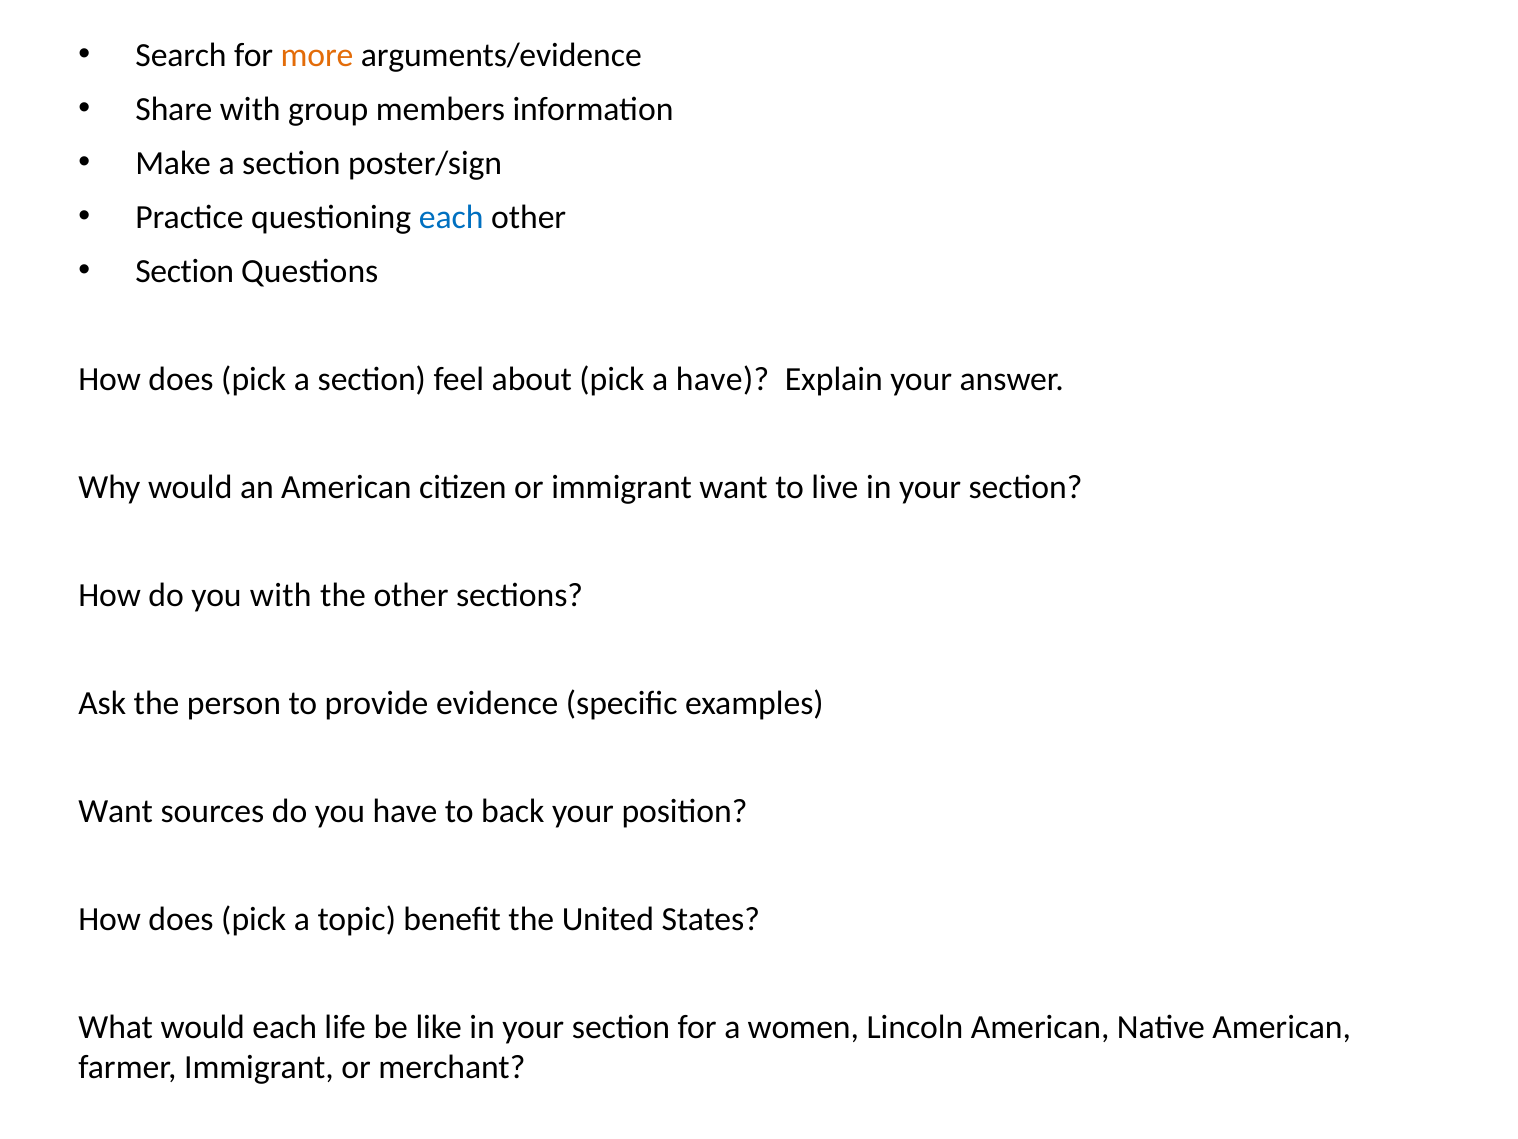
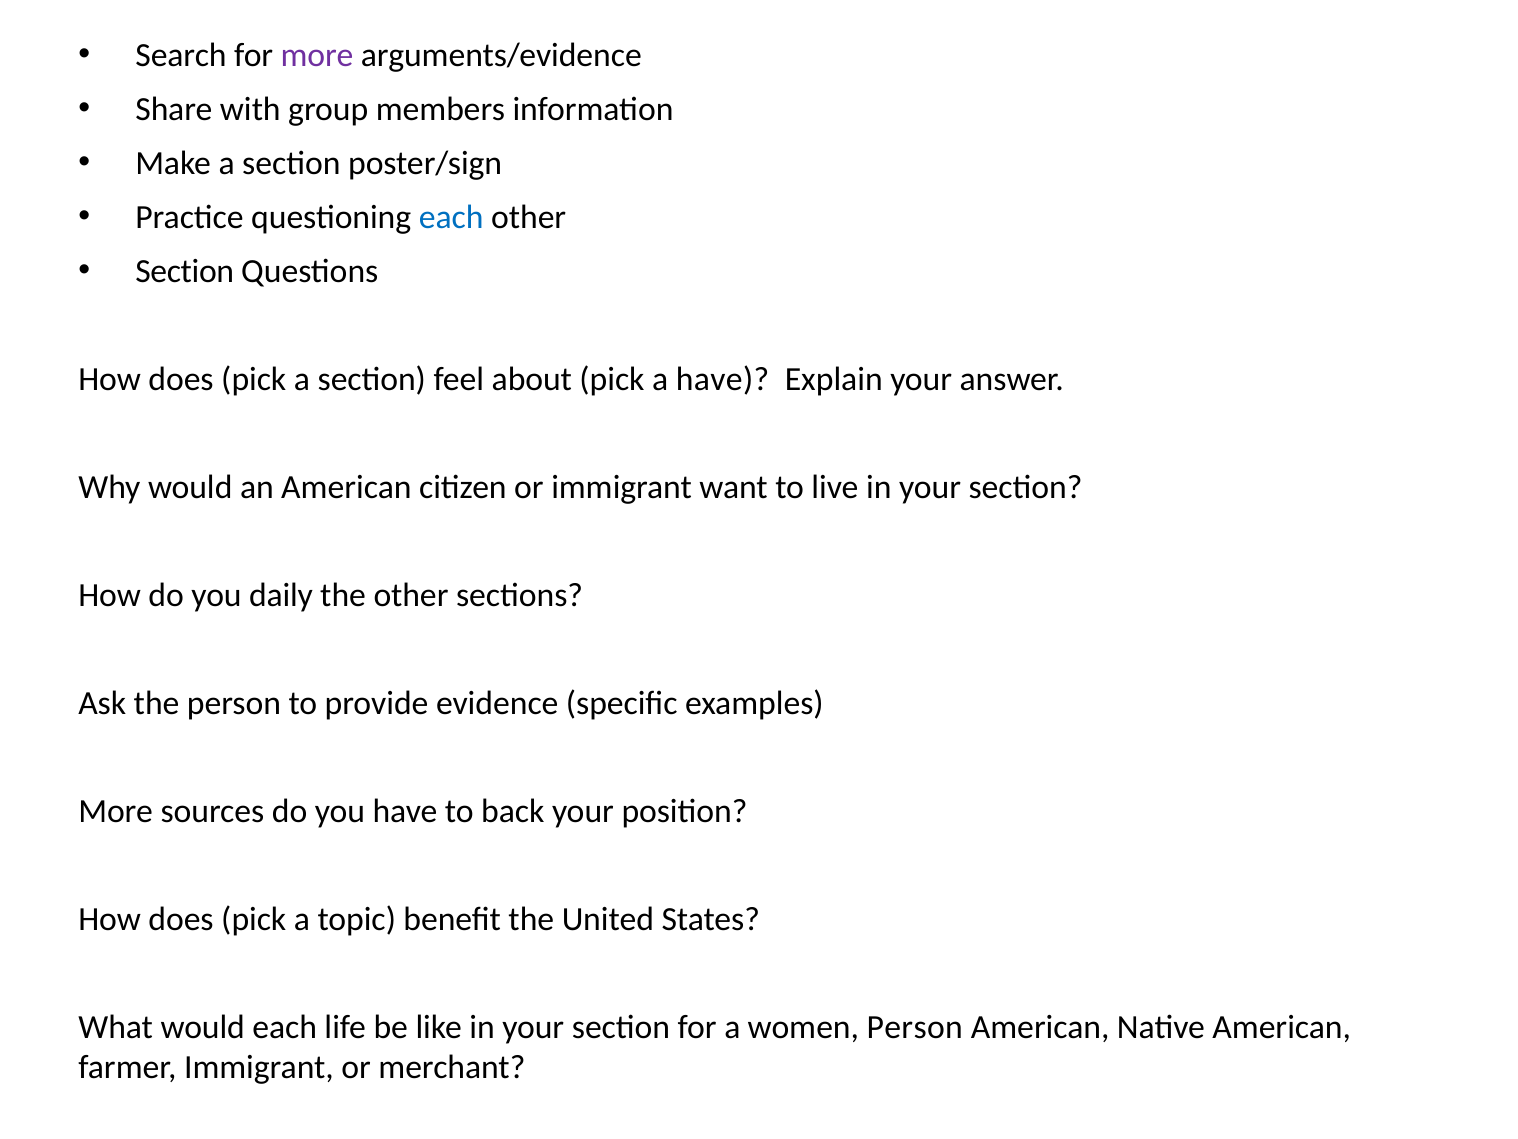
more colour: orange -> purple (317, 55)
you with: with -> daily (281, 595)
Want: Want -> More (116, 811)
women Lincoln: Lincoln -> Person (915, 1027)
